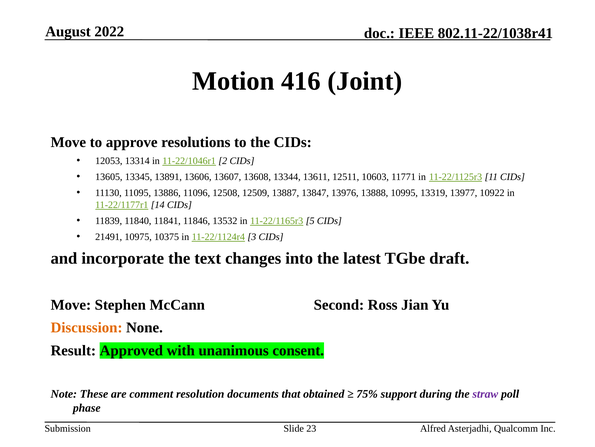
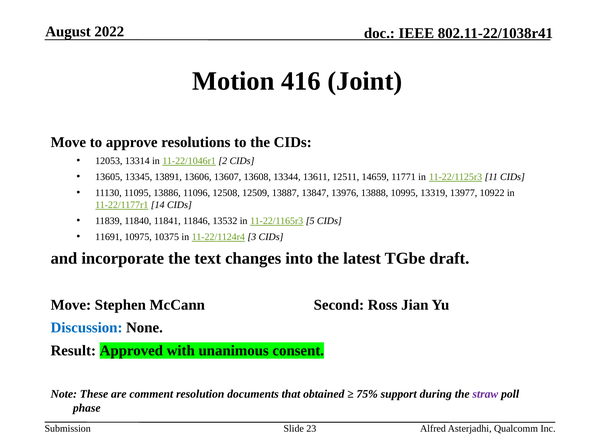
10603: 10603 -> 14659 (375, 177)
21491: 21491 -> 11691 (109, 237)
Discussion colour: orange -> blue (87, 327)
